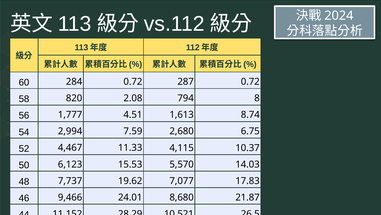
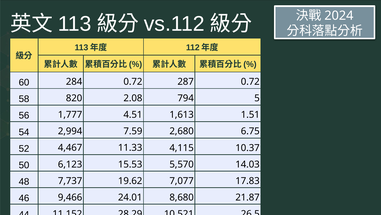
8: 8 -> 5 (257, 98)
8.74: 8.74 -> 1.51 (250, 114)
